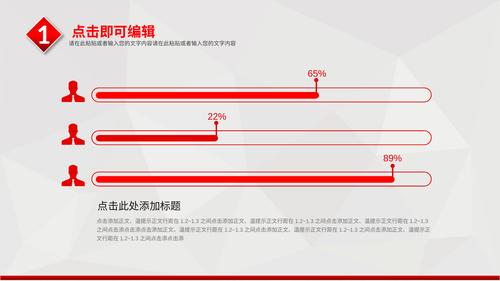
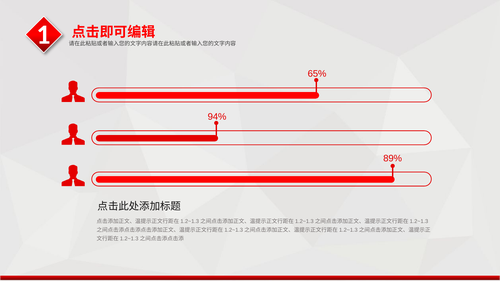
22%: 22% -> 94% (217, 117)
